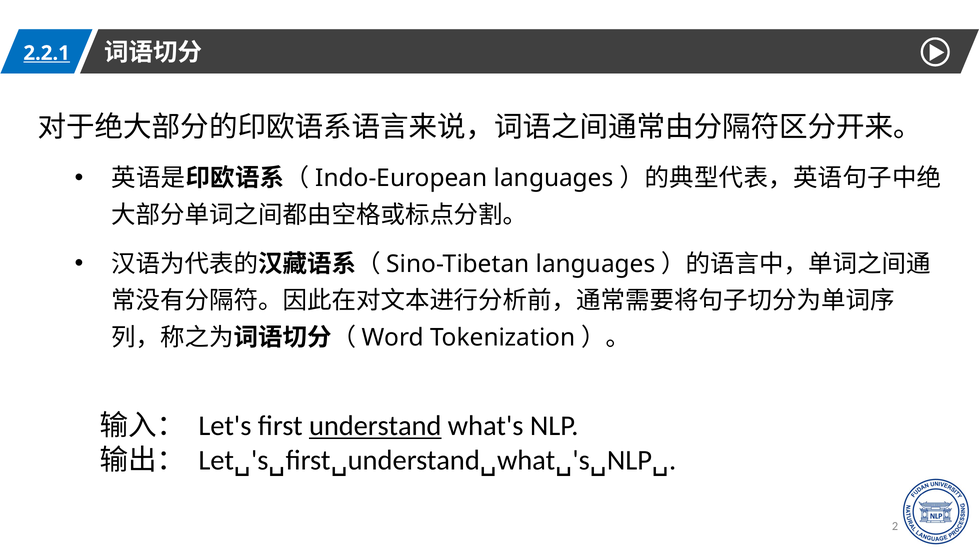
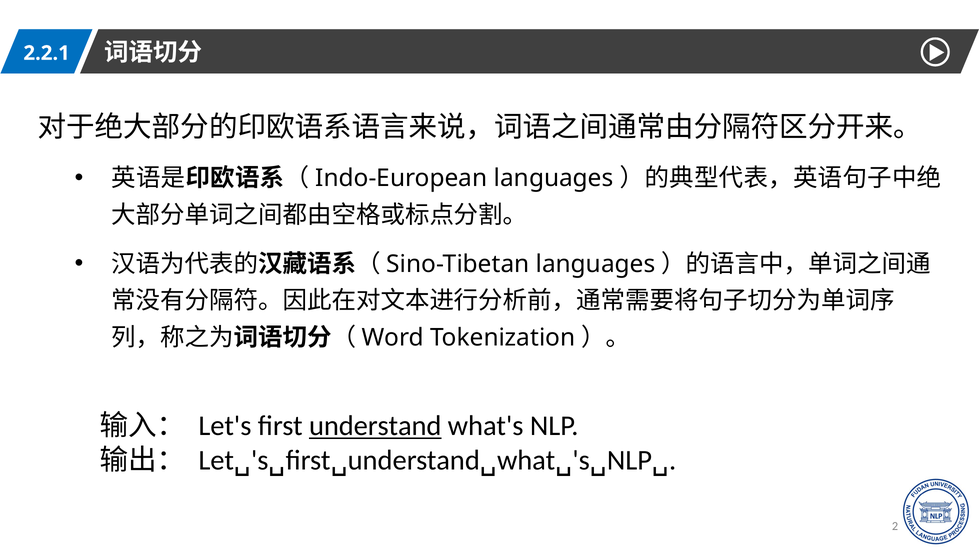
2.2.1 underline: present -> none (47, 53)
